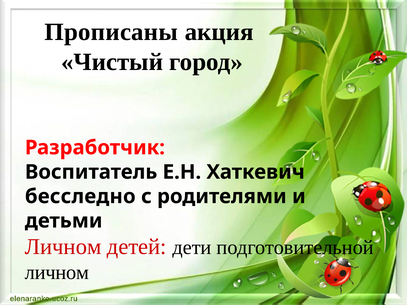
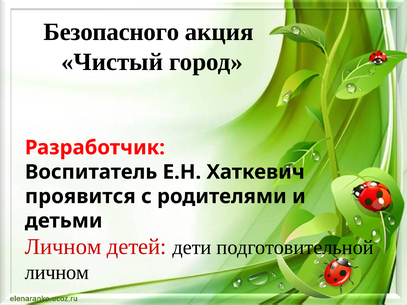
Прописаны: Прописаны -> Безопасного (111, 32)
бесследно: бесследно -> проявится (80, 197)
